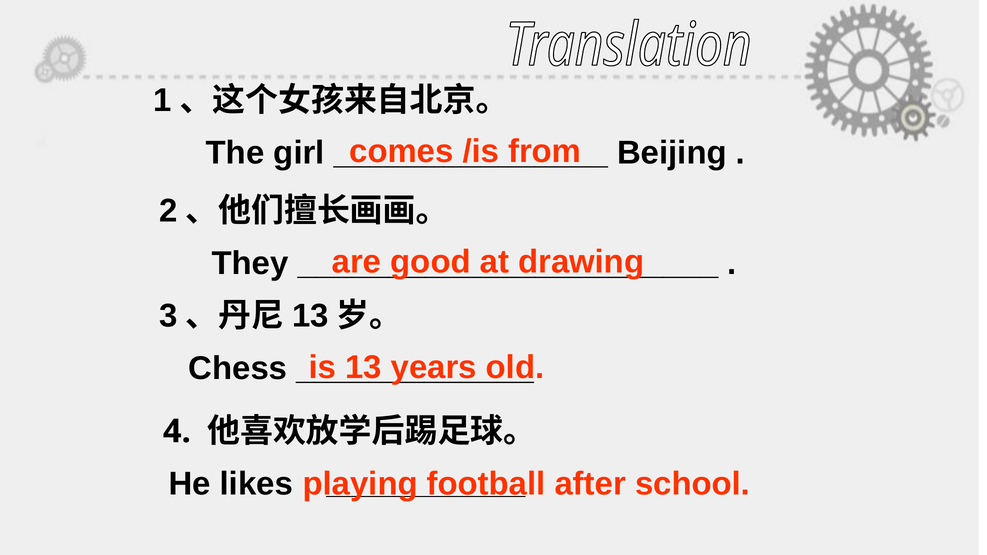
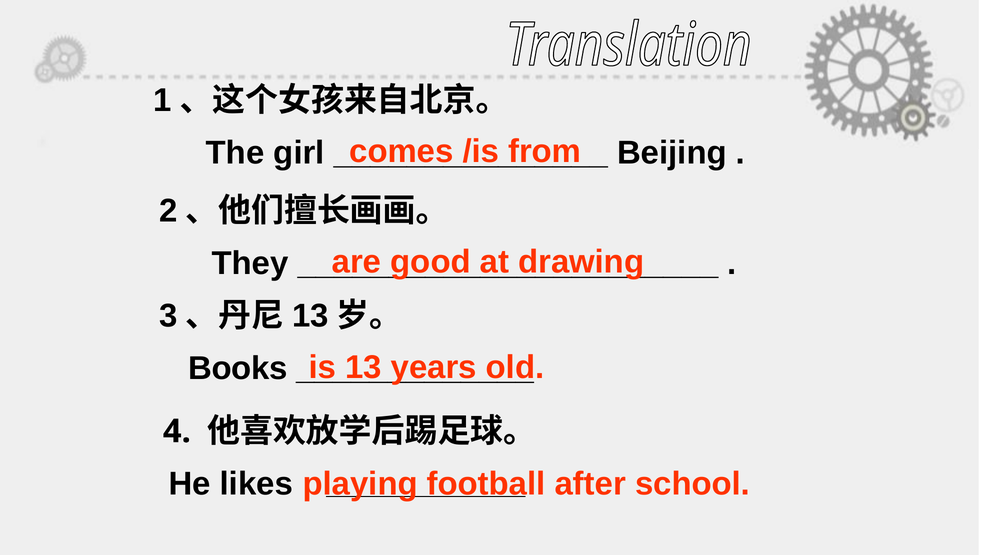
Chess: Chess -> Books (238, 369)
